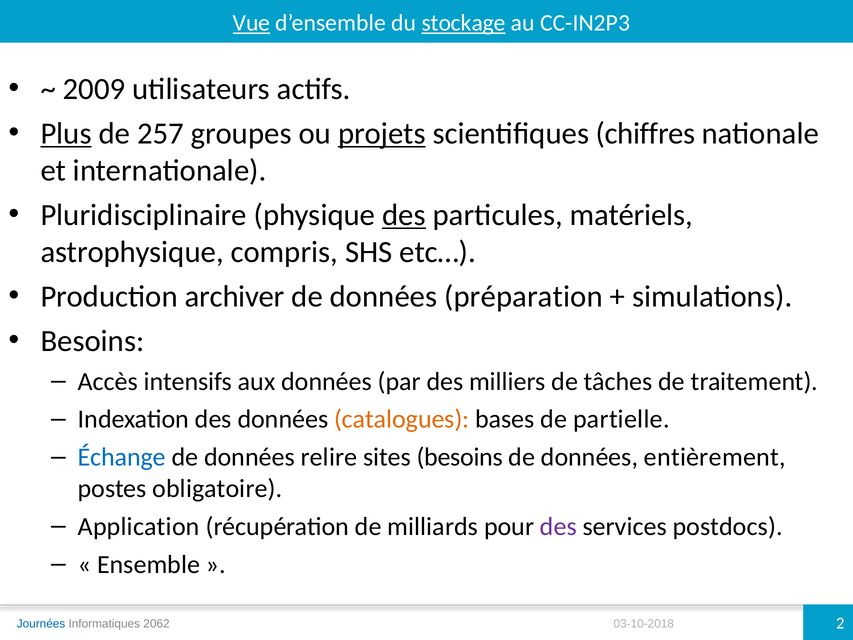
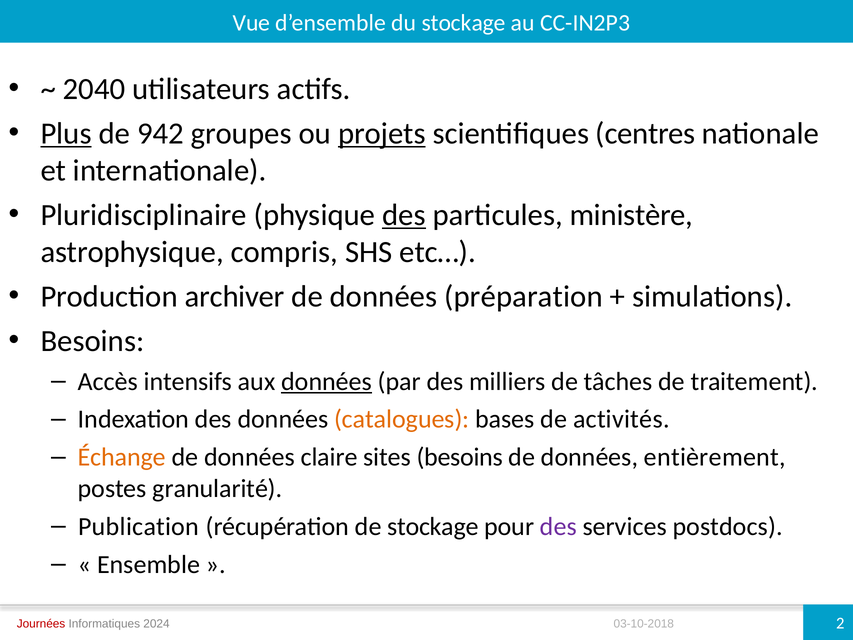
Vue underline: present -> none (251, 23)
stockage underline: present -> none (464, 23)
2009: 2009 -> 2040 (94, 89)
257: 257 -> 942 (160, 133)
chiffres: chiffres -> centres (645, 133)
matériels: matériels -> ministère (631, 215)
données underline: none -> present (327, 381)
partielle: partielle -> activités (621, 419)
Échange colour: blue -> orange (122, 457)
relire: relire -> claire (329, 457)
obligatoire: obligatoire -> granularité (217, 488)
Application: Application -> Publication (139, 526)
de milliards: milliards -> stockage (433, 526)
Journées colour: blue -> red (41, 624)
2062: 2062 -> 2024 (157, 624)
